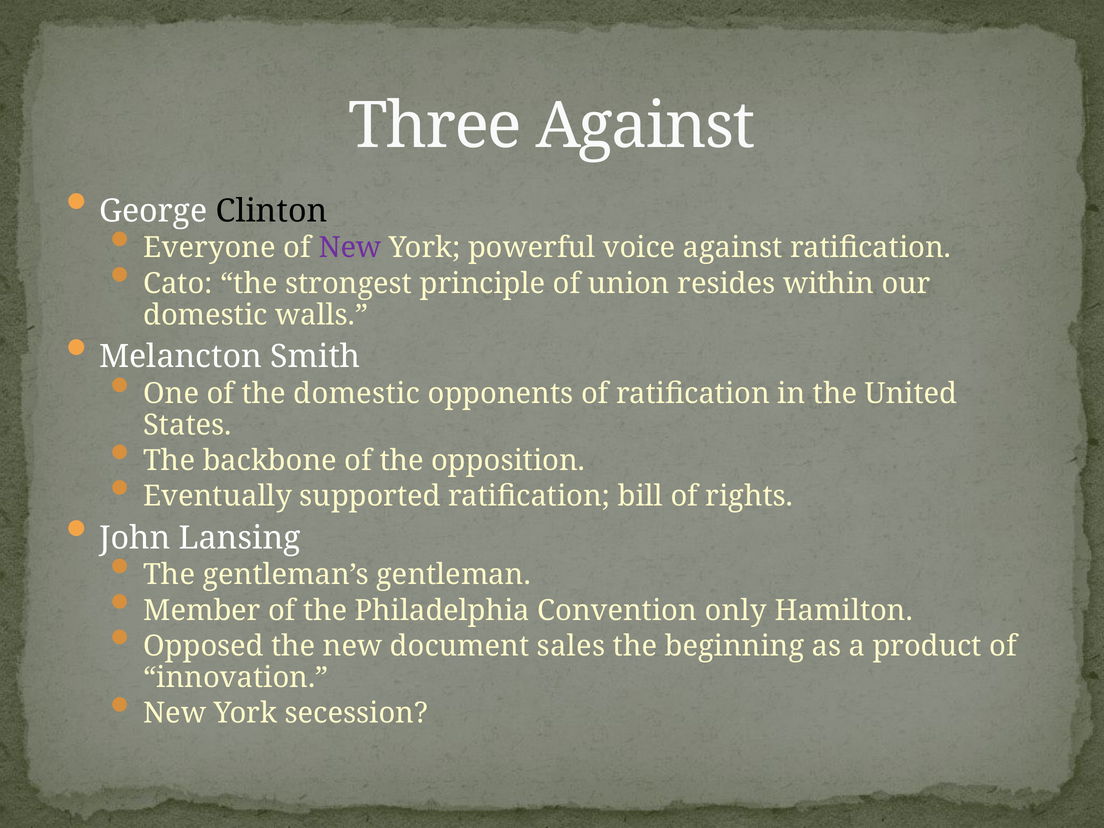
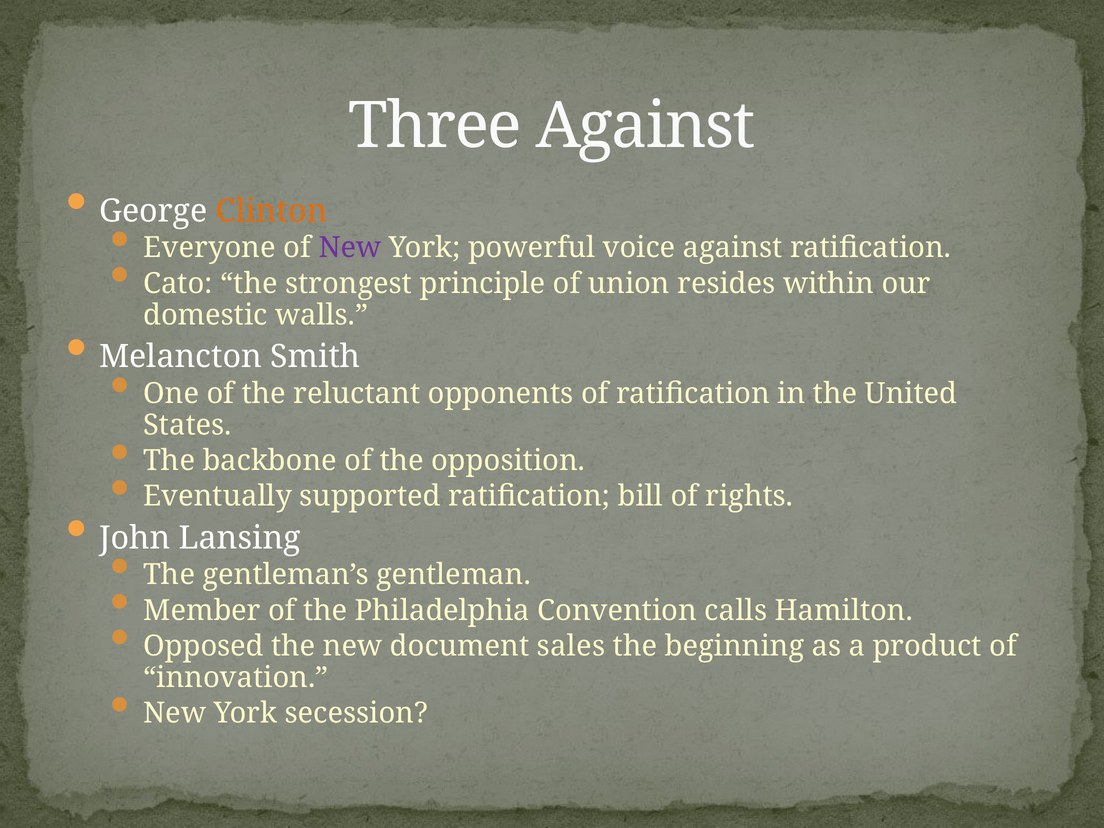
Clinton colour: black -> orange (272, 211)
the domestic: domestic -> reluctant (357, 394)
only: only -> calls (736, 610)
